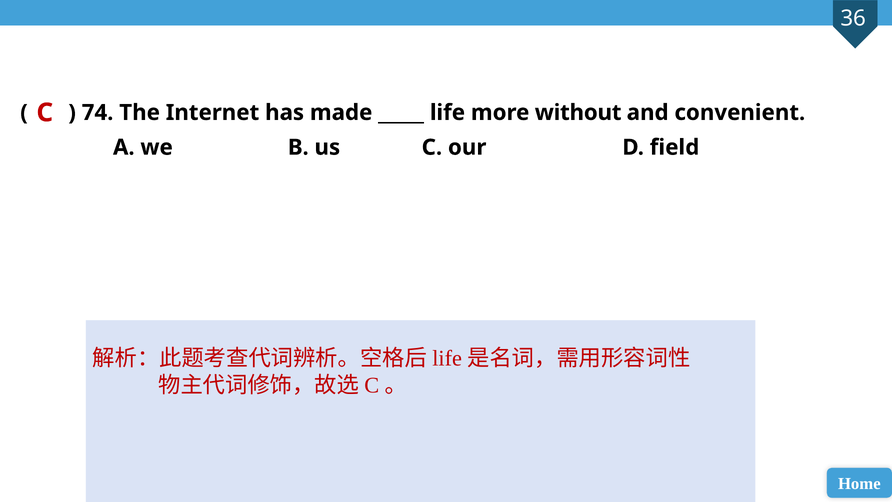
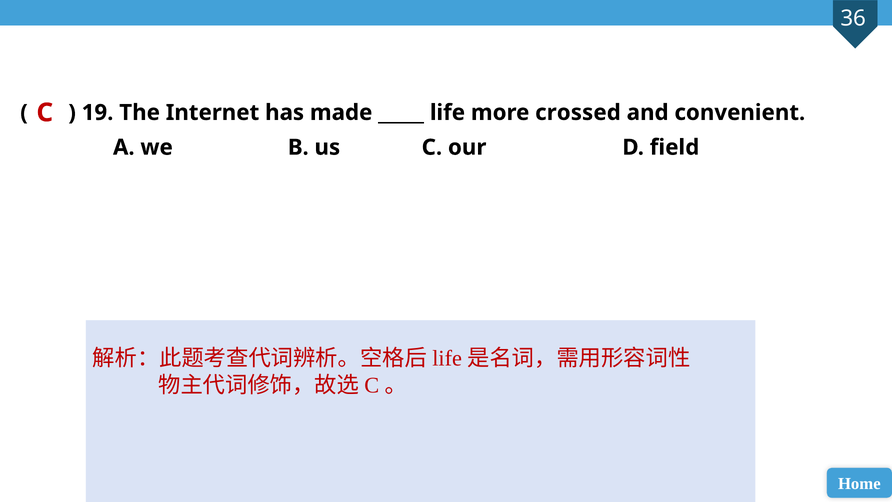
74: 74 -> 19 (98, 113)
without: without -> crossed (578, 113)
